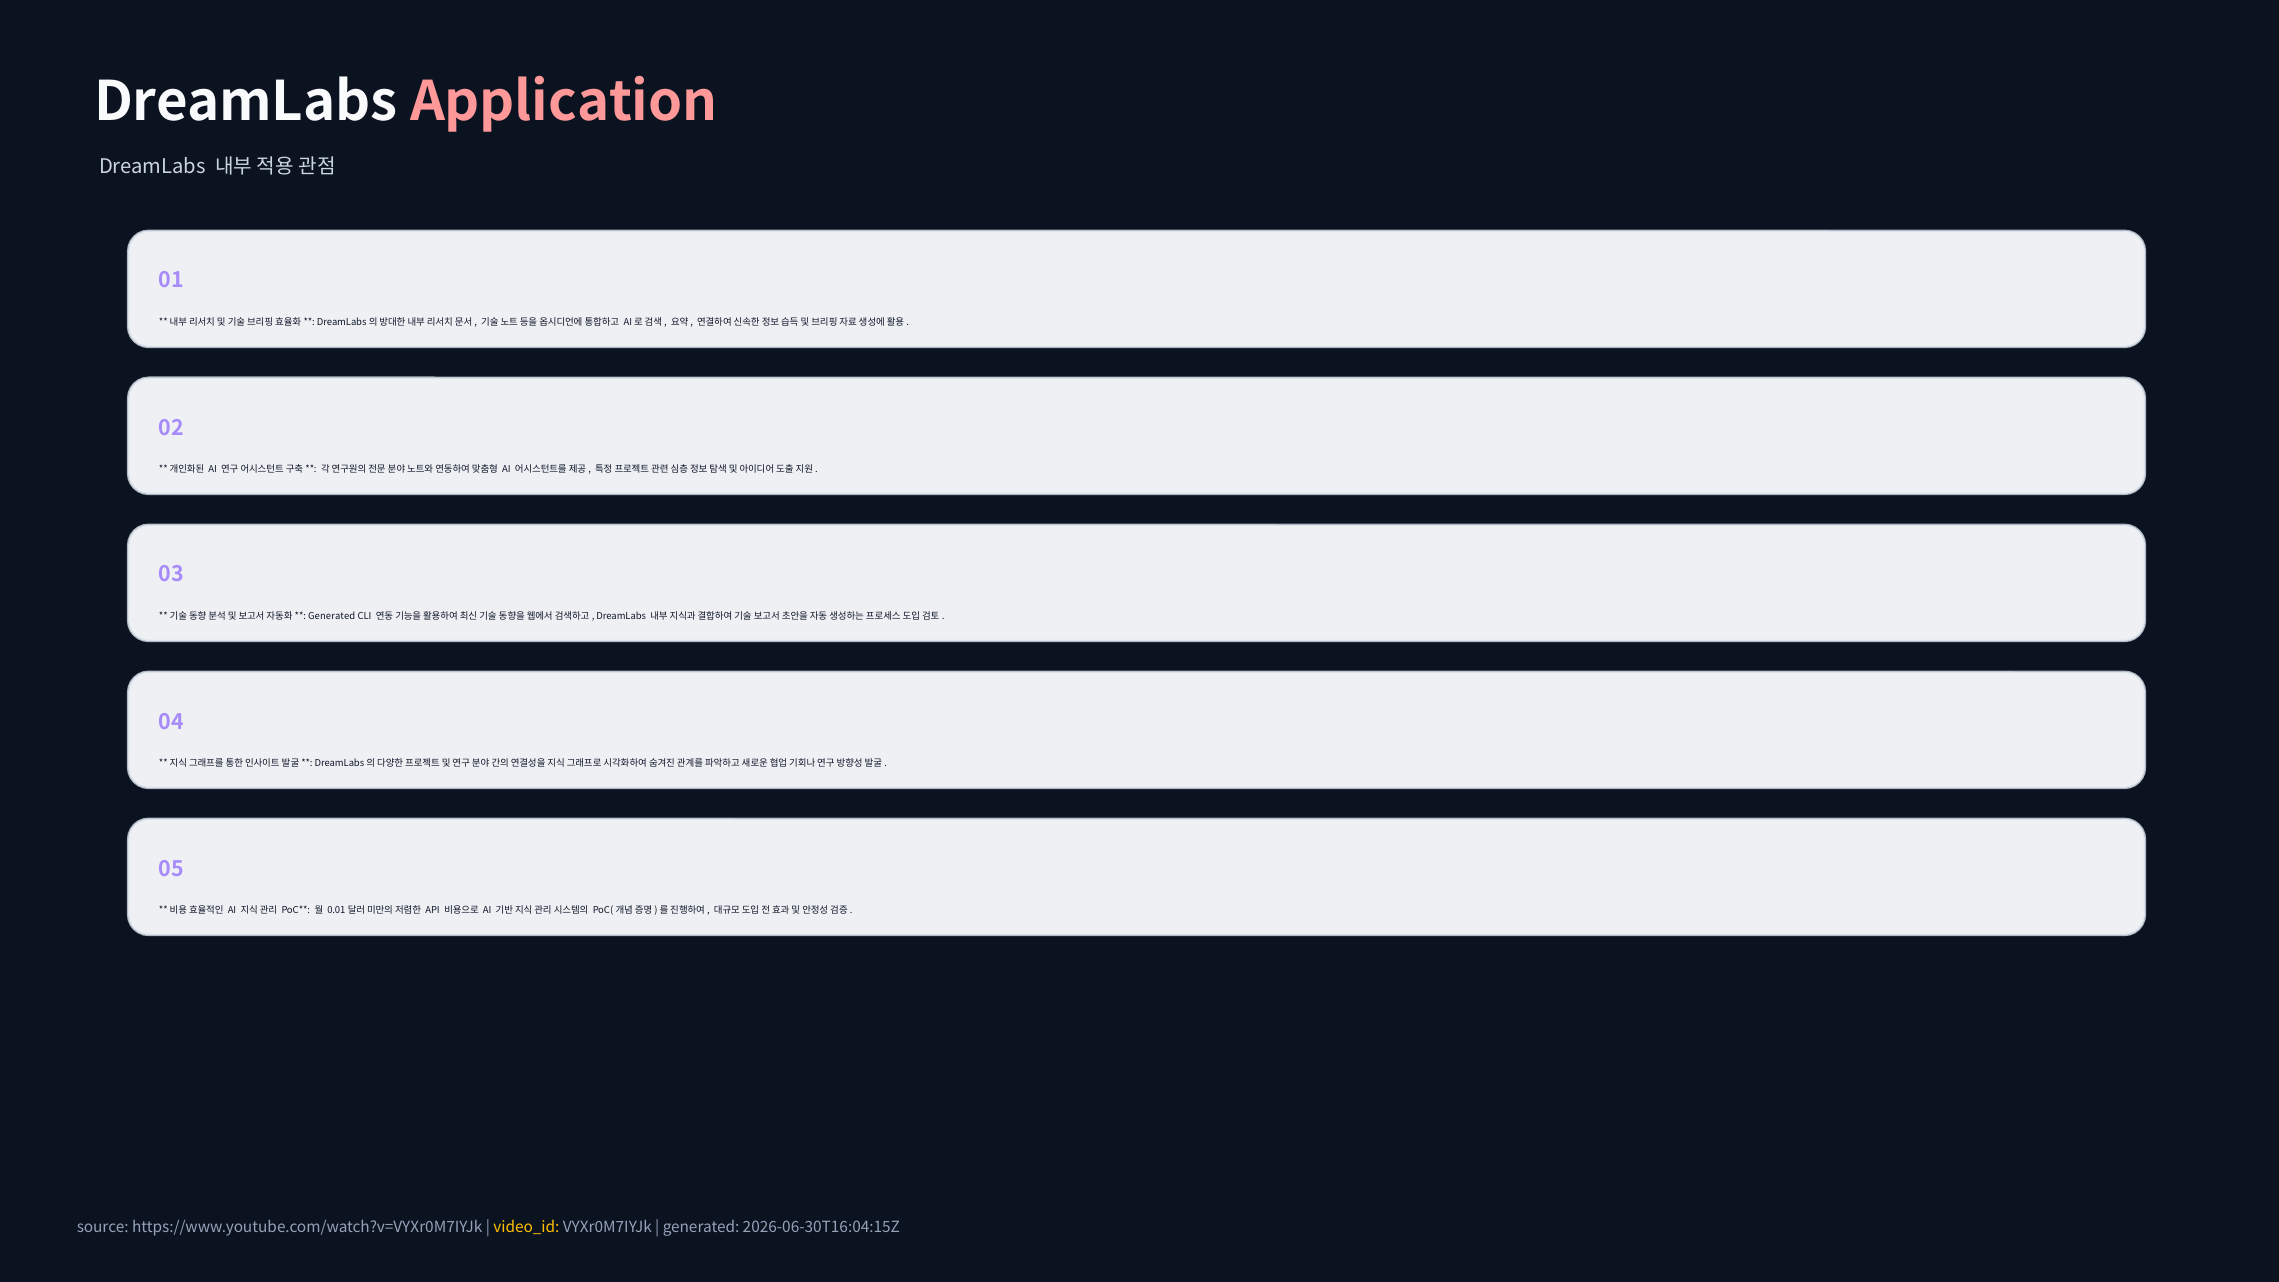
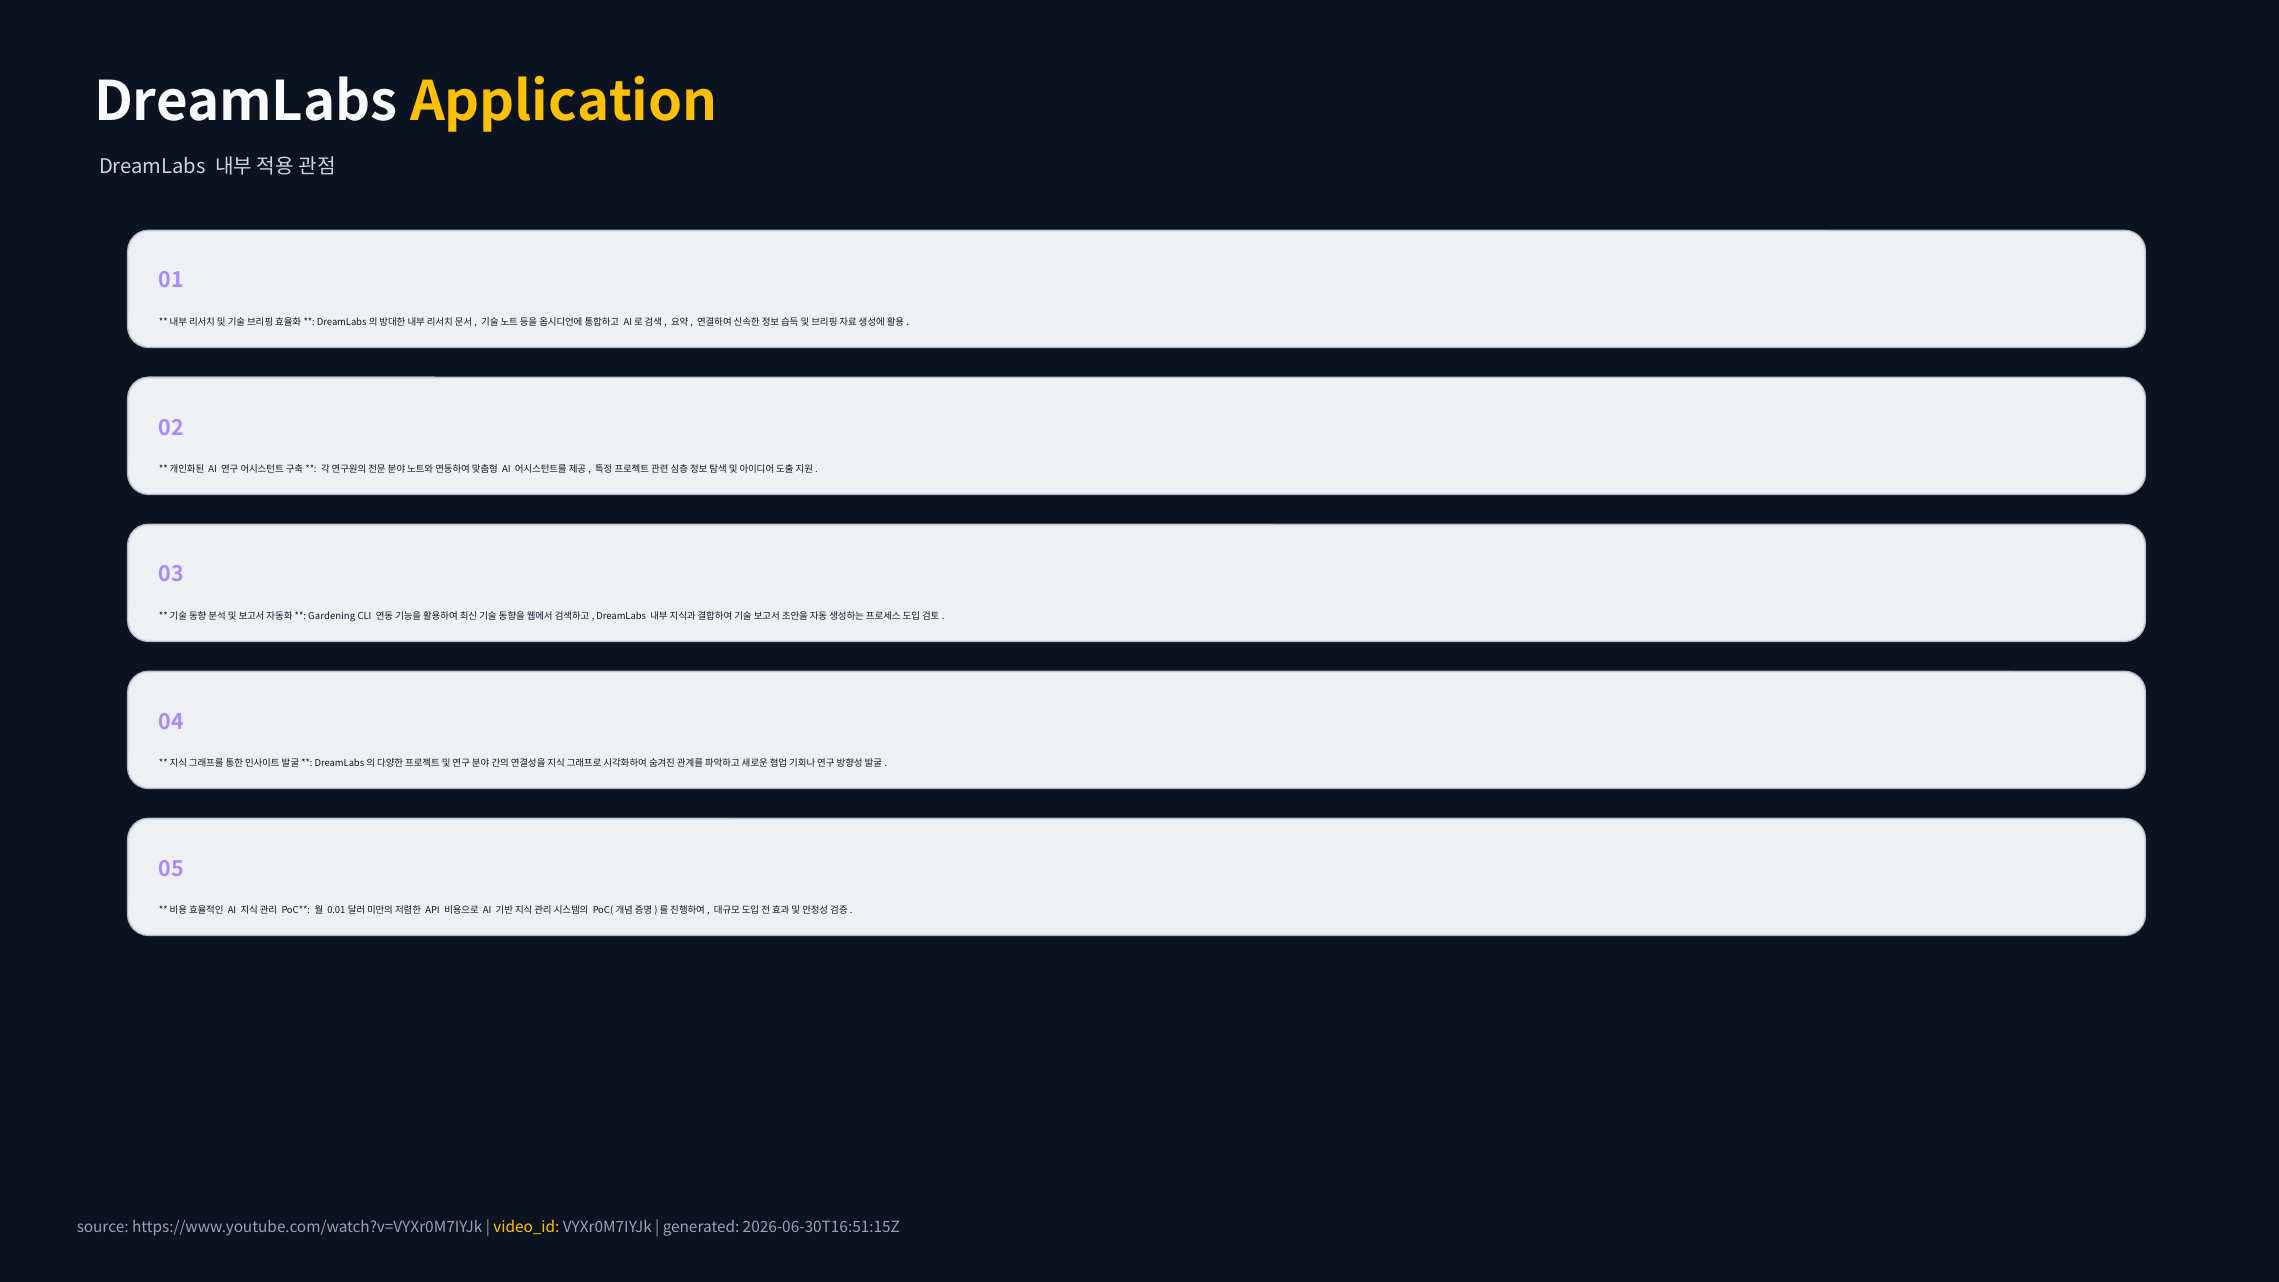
Application colour: pink -> yellow (564, 102)
Generated: Generated -> Gardening (332, 616)
2026-06-30T16:04:15Z: 2026-06-30T16:04:15Z -> 2026-06-30T16:51:15Z (821, 1227)
